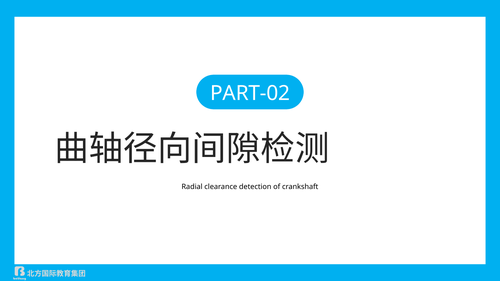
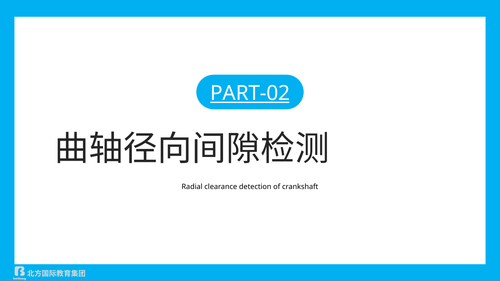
PART-02 underline: none -> present (250, 94)
